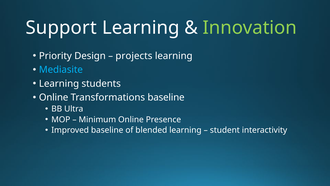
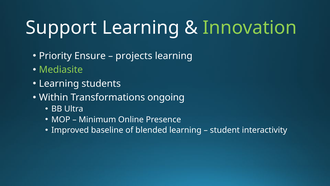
Design: Design -> Ensure (90, 56)
Mediasite colour: light blue -> light green (61, 70)
Online: Online -> Within (54, 97)
Transformations baseline: baseline -> ongoing (166, 97)
